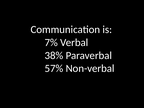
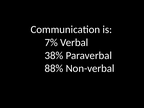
57%: 57% -> 88% (54, 68)
